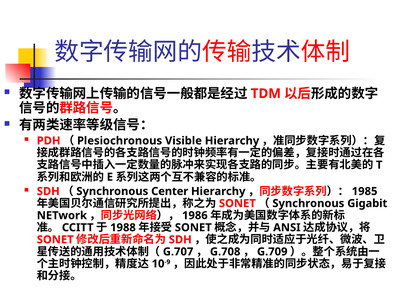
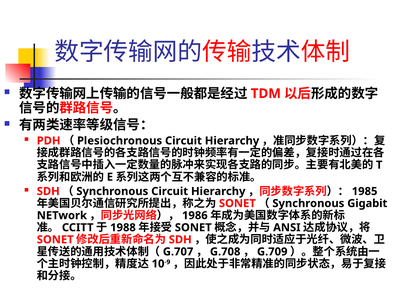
Visible: Visible -> Circuit (183, 141)
Center: Center -> Circuit (170, 191)
